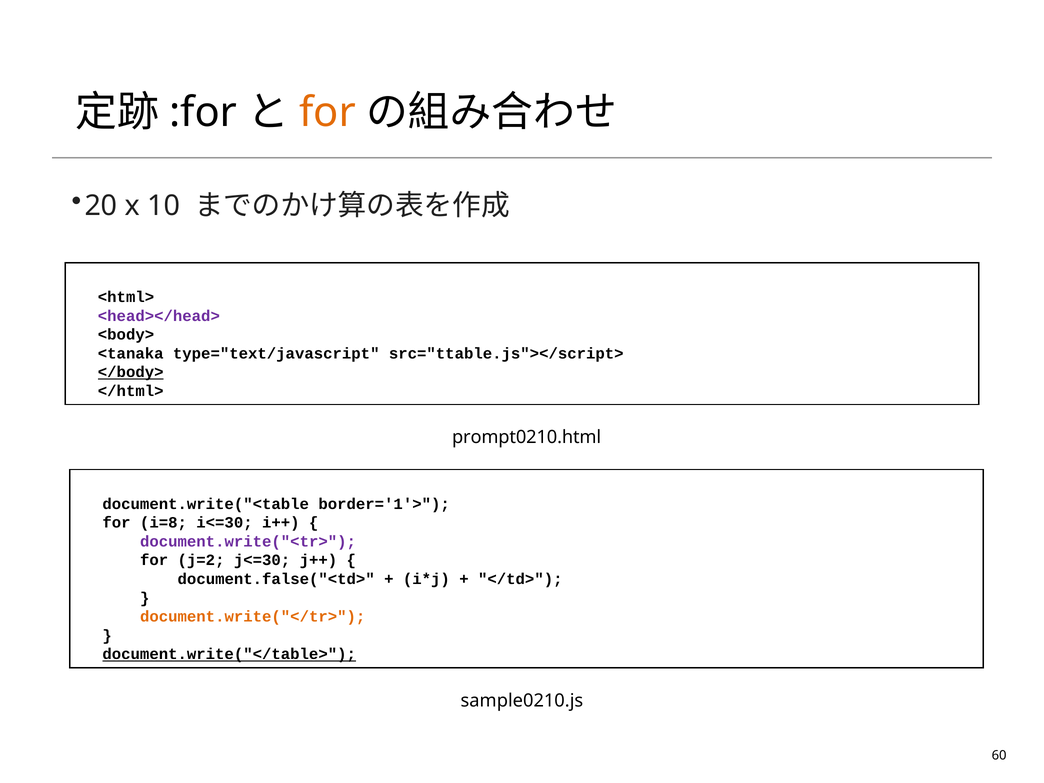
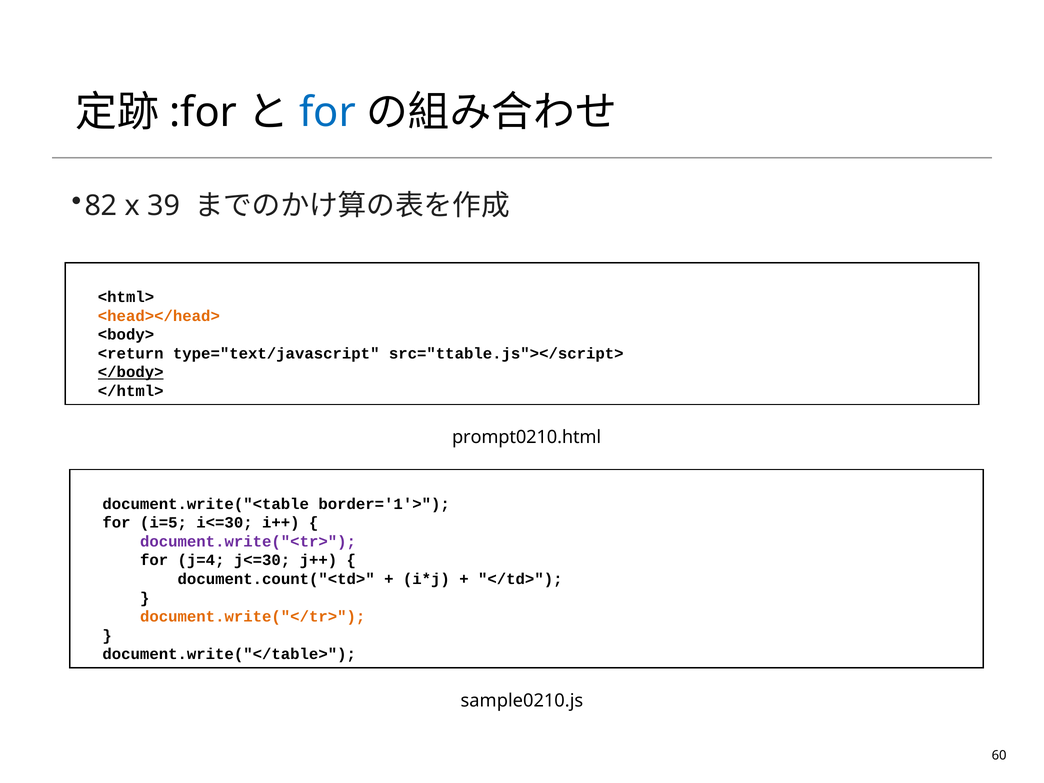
for colour: orange -> blue (328, 112)
20: 20 -> 82 (101, 206)
10: 10 -> 39 (164, 206)
<head></head> colour: purple -> orange (159, 316)
<tanaka: <tanaka -> <return (131, 353)
i=8: i=8 -> i=5 (163, 523)
j=2: j=2 -> j=4 (201, 560)
document.false("<td>: document.false("<td> -> document.count("<td> (276, 579)
document.write("</table> underline: present -> none (229, 654)
